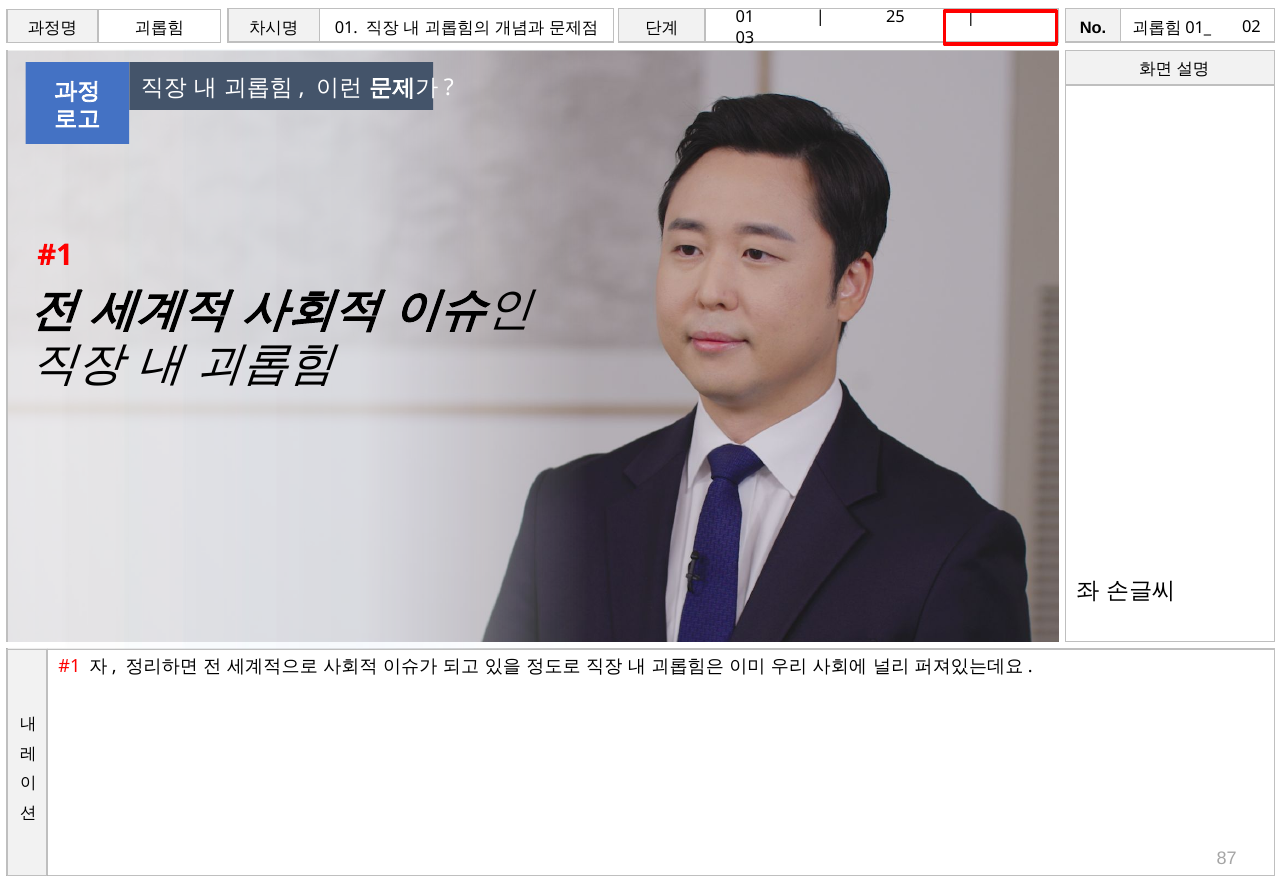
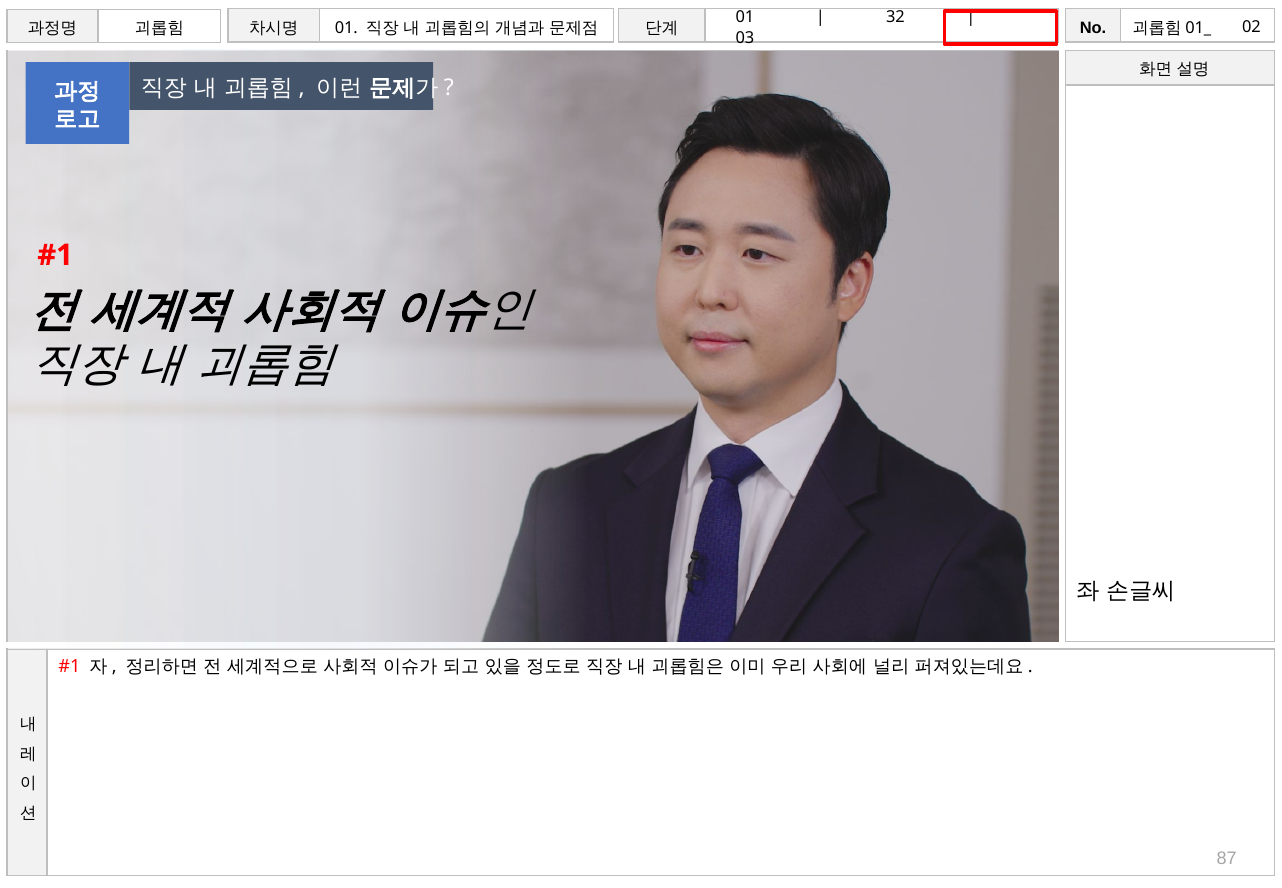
25: 25 -> 32 (895, 17)
